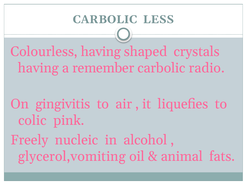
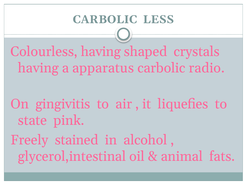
remember: remember -> apparatus (103, 68)
colic: colic -> state (32, 121)
nucleic: nucleic -> stained (77, 140)
glycerol,vomiting: glycerol,vomiting -> glycerol,intestinal (72, 157)
